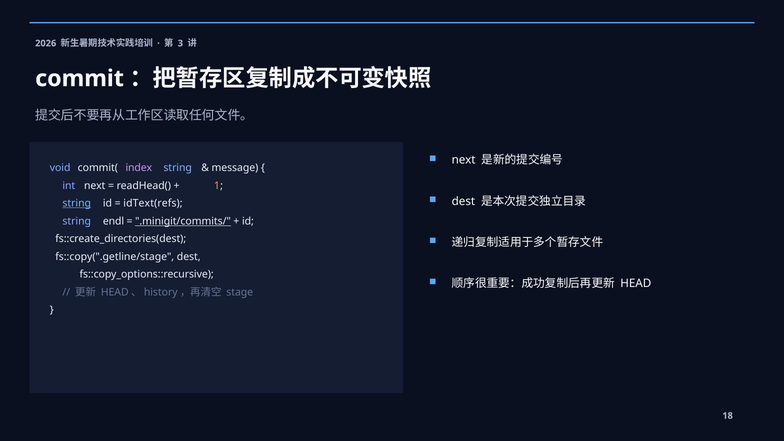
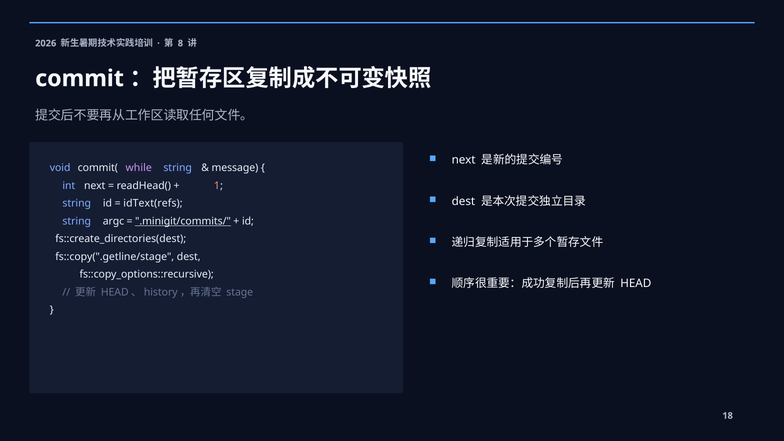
3: 3 -> 8 (180, 43)
index: index -> while (139, 168)
string underline: present -> none (77, 203)
endl: endl -> argc (113, 221)
